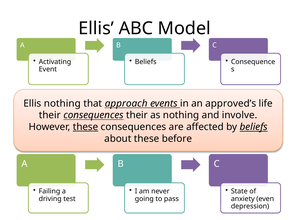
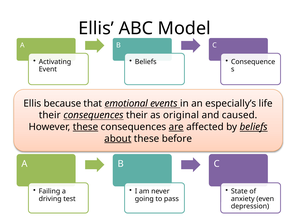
Ellis nothing: nothing -> because (62, 104)
approach: approach -> emotional (126, 104)
approved’s: approved’s -> especially’s (231, 104)
as nothing: nothing -> original (181, 115)
involve: involve -> caused (240, 115)
are underline: none -> present (176, 127)
about underline: none -> present (118, 139)
